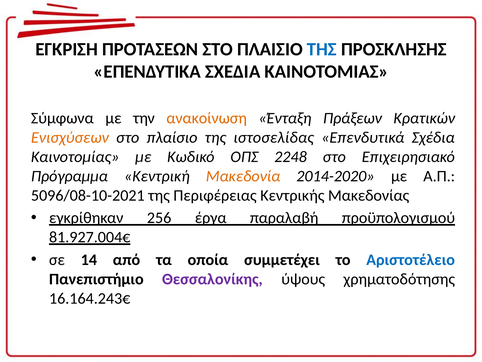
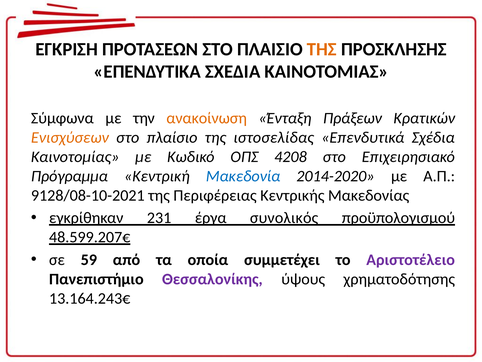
ΤΗΣ colour: blue -> orange (322, 49)
2248: 2248 -> 4208 (291, 157)
Μακεδονία colour: orange -> blue (243, 176)
5096/08-10-2021: 5096/08-10-2021 -> 9128/08-10-2021 (88, 195)
256: 256 -> 231 (159, 218)
παραλαβή: παραλαβή -> συνολικός (284, 218)
81.927.004€: 81.927.004€ -> 48.599.207€ (90, 237)
14: 14 -> 59 (89, 259)
Αριστοτέλειο colour: blue -> purple (411, 259)
16.164.243€: 16.164.243€ -> 13.164.243€ (90, 298)
